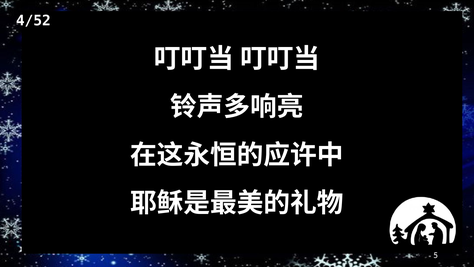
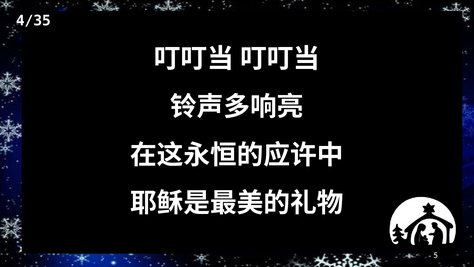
4/52: 4/52 -> 4/35 (33, 21)
